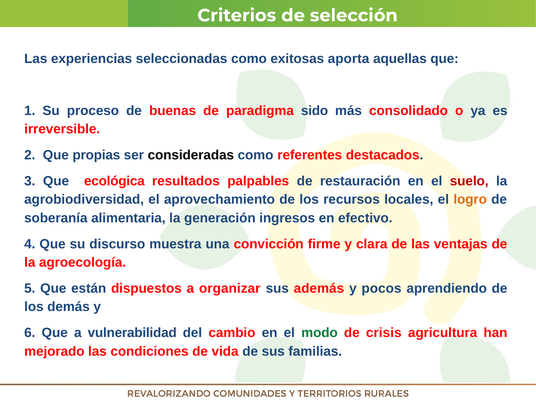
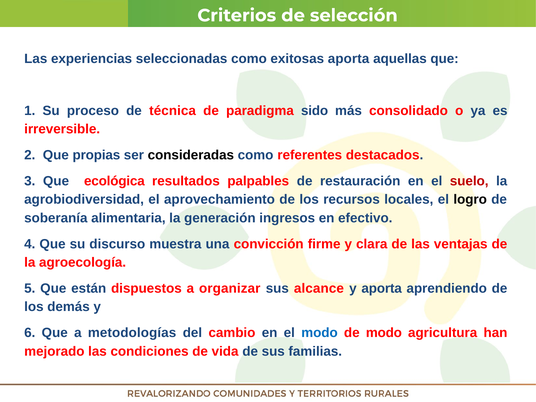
buenas: buenas -> técnica (173, 111)
logro colour: orange -> black (470, 200)
además: además -> alcance (319, 288)
y pocos: pocos -> aporta (382, 288)
vulnerabilidad: vulnerabilidad -> metodologías (132, 333)
modo colour: green -> blue (320, 333)
de crisis: crisis -> modo (384, 333)
